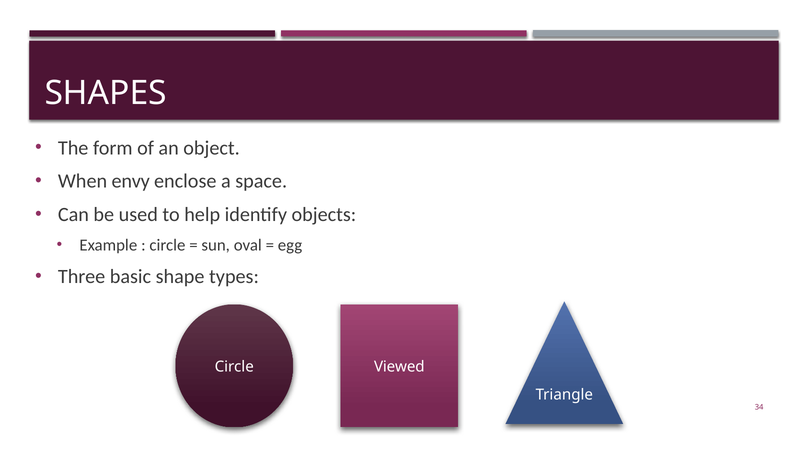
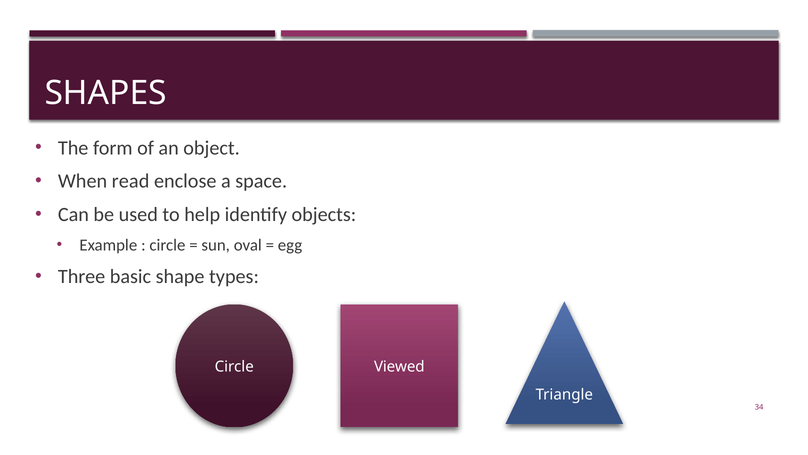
envy: envy -> read (131, 181)
